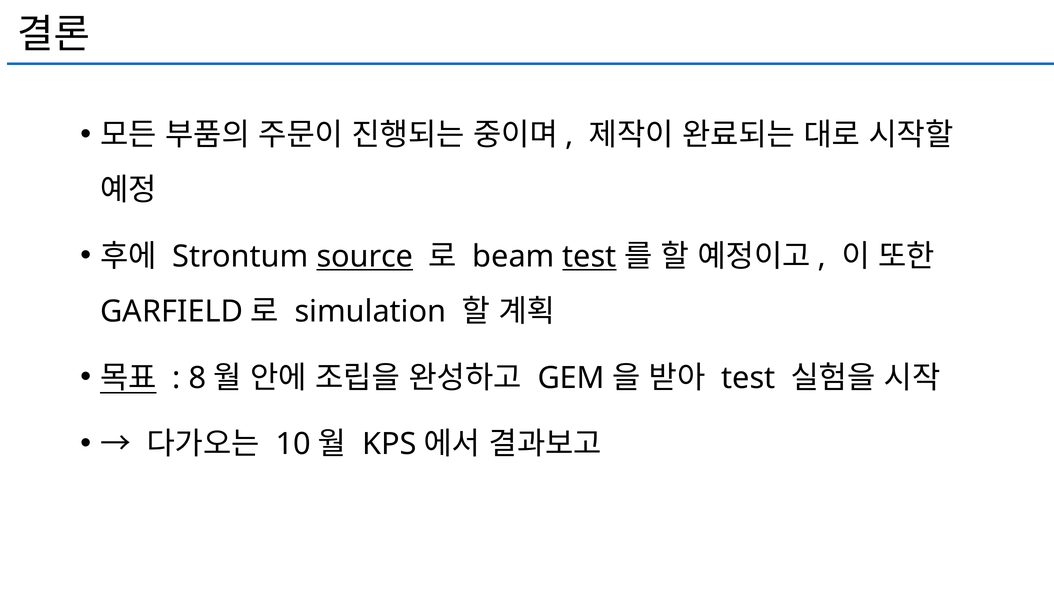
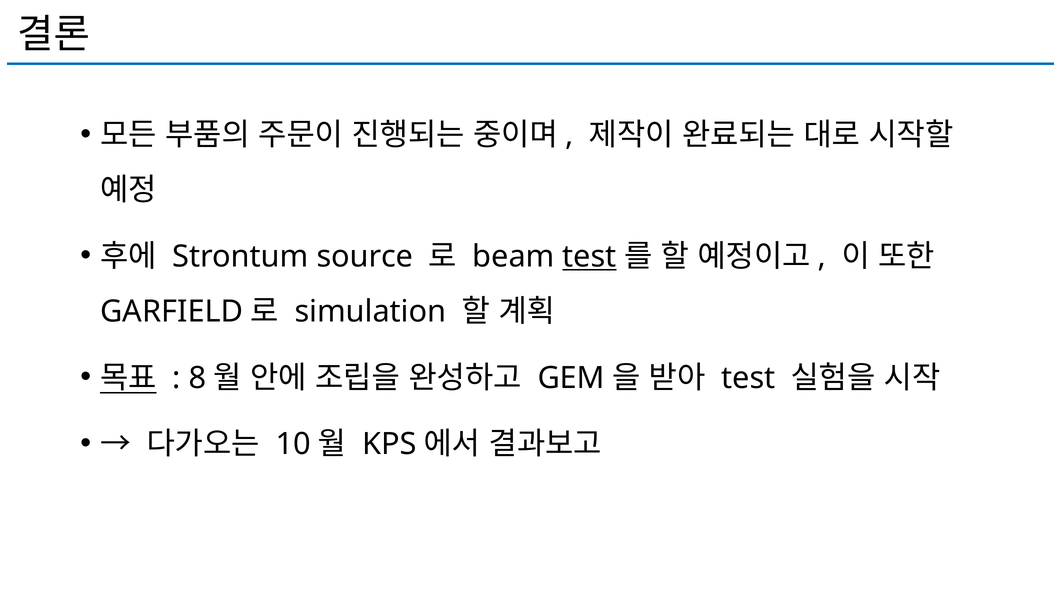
source underline: present -> none (365, 256)
